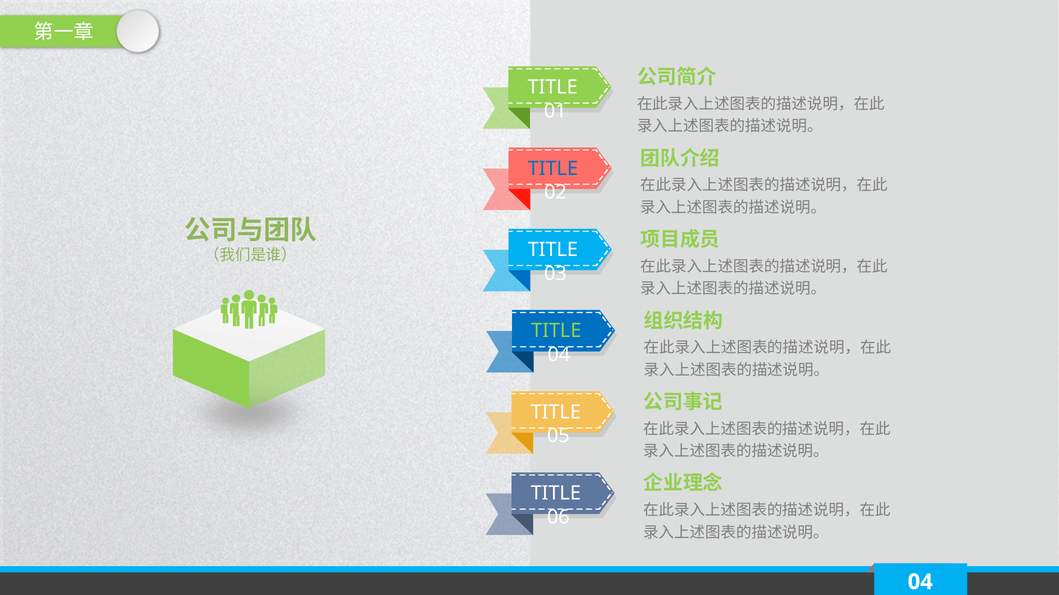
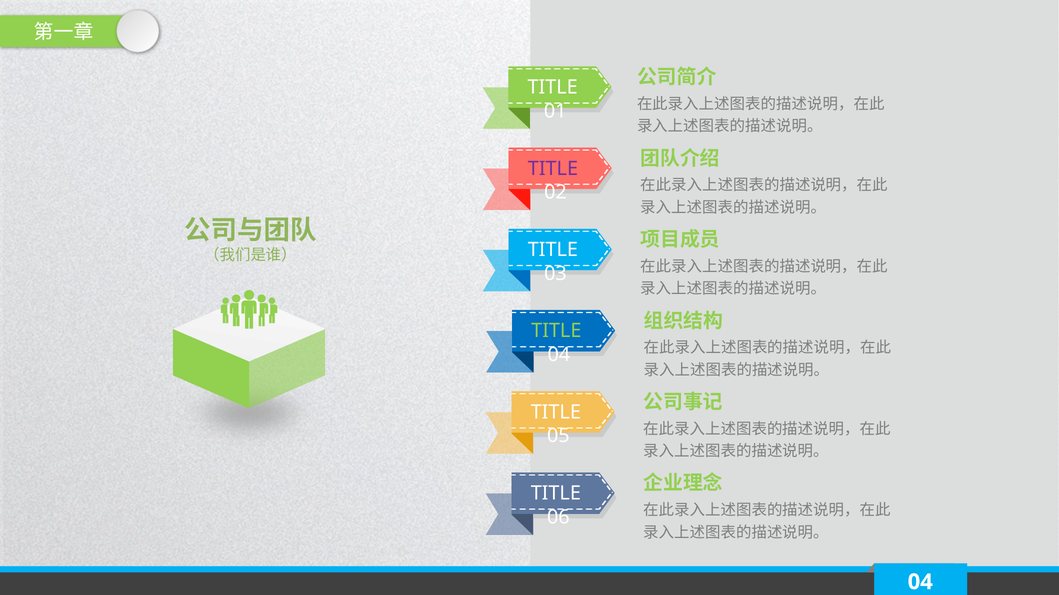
TITLE colour: blue -> purple (553, 169)
